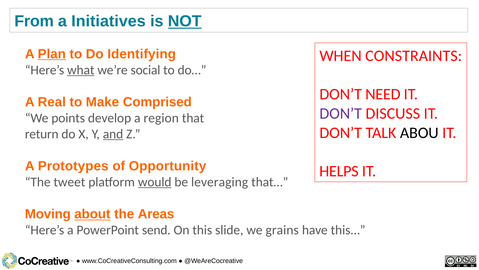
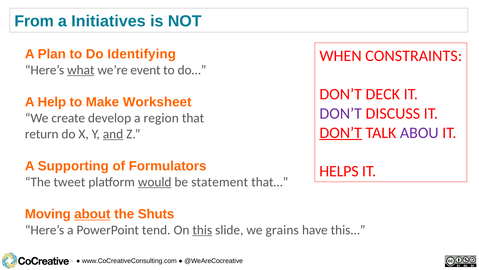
NOT underline: present -> none (185, 21)
Plan underline: present -> none (52, 54)
social: social -> event (145, 70)
NEED: NEED -> DECK (383, 94)
Real: Real -> Help (52, 102)
Comprised: Comprised -> Worksheet (157, 102)
points: points -> create (68, 118)
DON’T underline: none -> present (341, 132)
ABOU colour: black -> purple (419, 132)
Prototypes: Prototypes -> Supporting (73, 166)
Opportunity: Opportunity -> Formulators (168, 166)
leveraging: leveraging -> statement (220, 182)
Areas: Areas -> Shuts (156, 214)
send: send -> tend (156, 230)
this underline: none -> present (202, 230)
